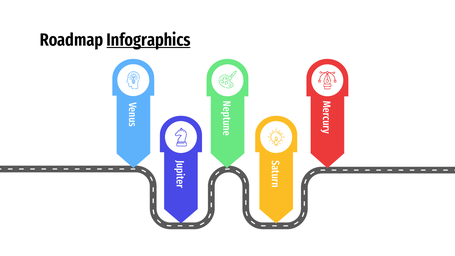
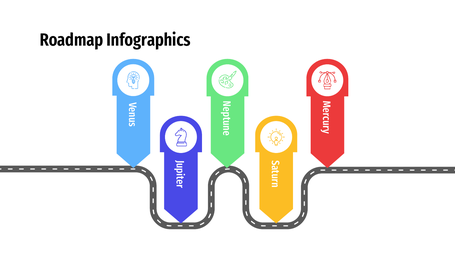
Infographics underline: present -> none (149, 40)
